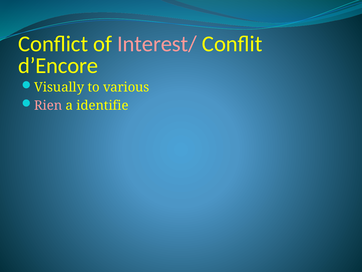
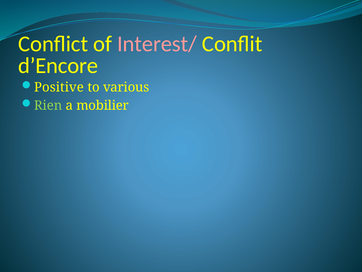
Visually: Visually -> Positive (59, 87)
Rien colour: pink -> light green (48, 105)
identifie: identifie -> mobilier (103, 105)
